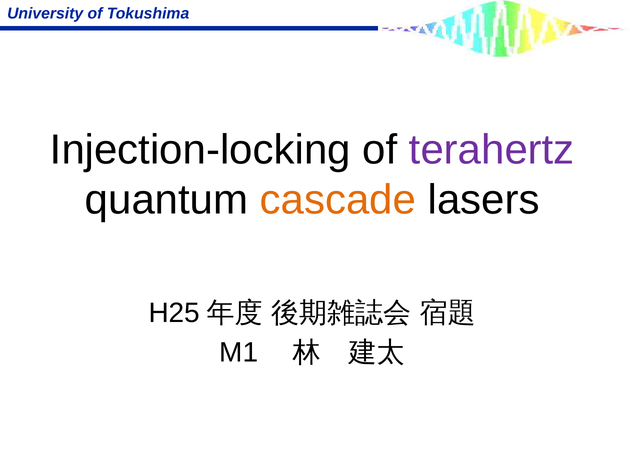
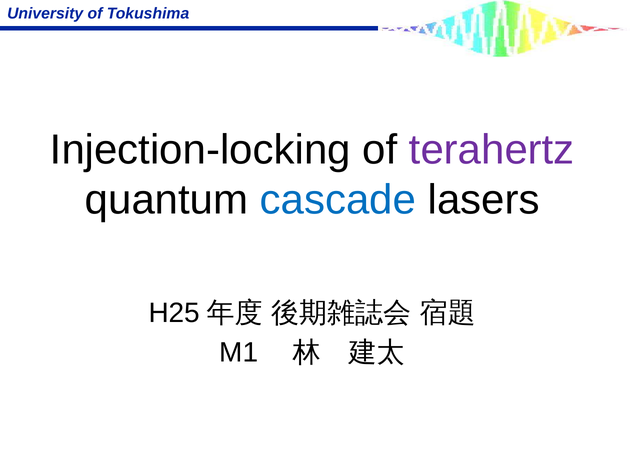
cascade colour: orange -> blue (338, 200)
